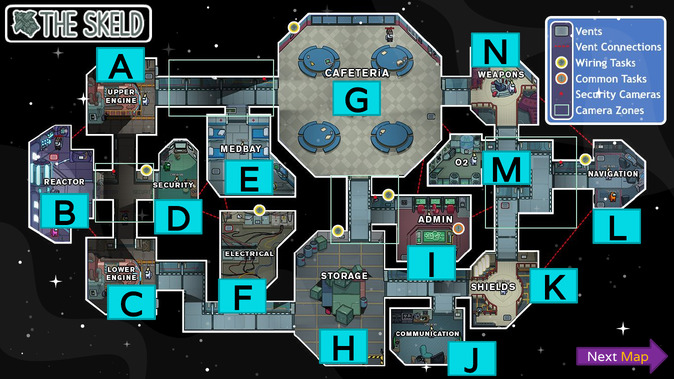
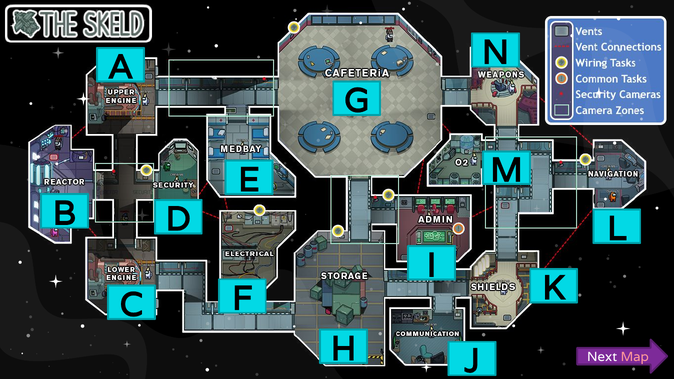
Map colour: yellow -> pink (635, 357)
